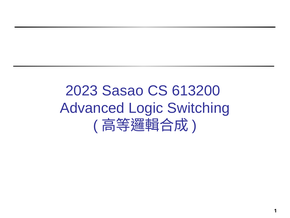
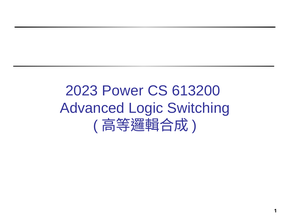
Sasao: Sasao -> Power (123, 91)
